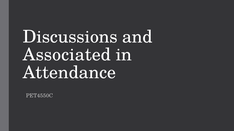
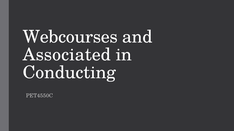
Discussions: Discussions -> Webcourses (70, 37)
Attendance: Attendance -> Conducting (69, 73)
